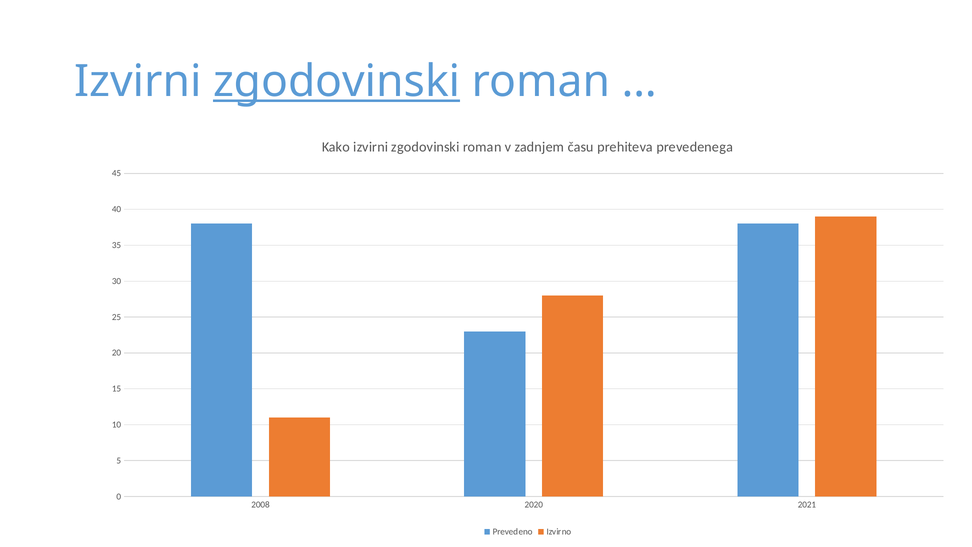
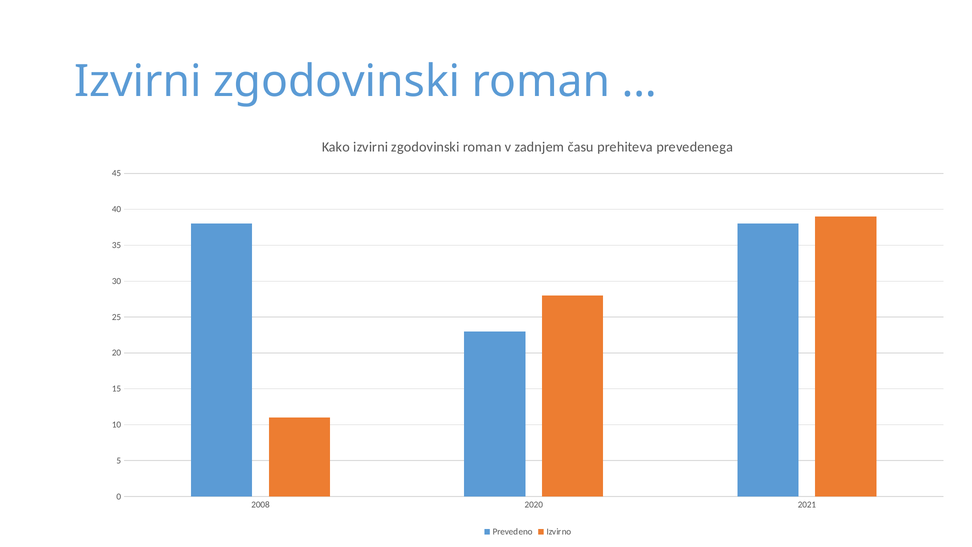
zgodovinski underline: present -> none (337, 82)
